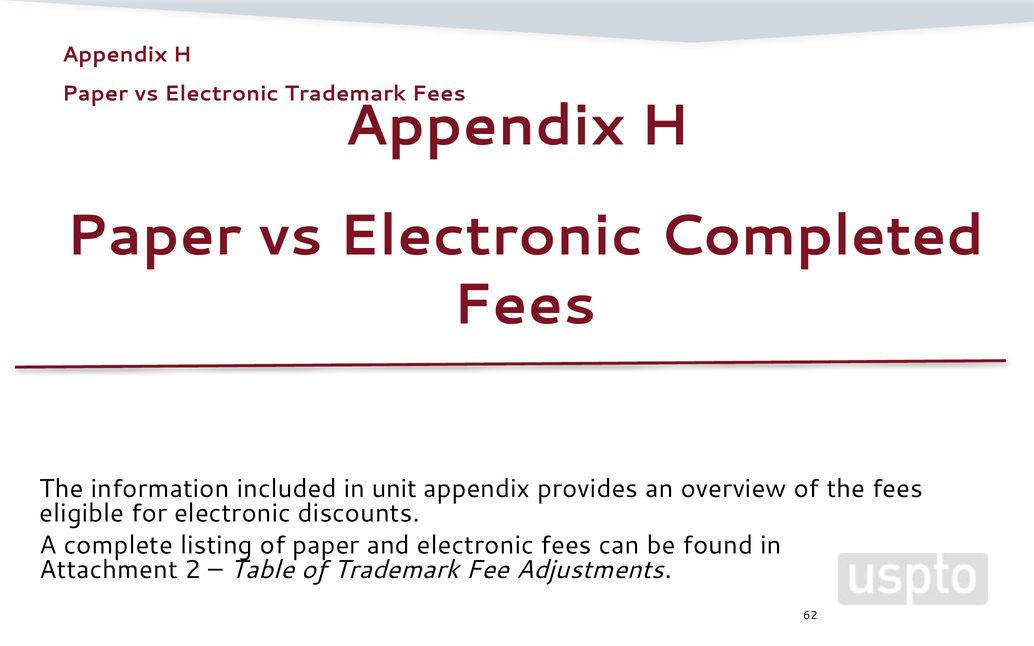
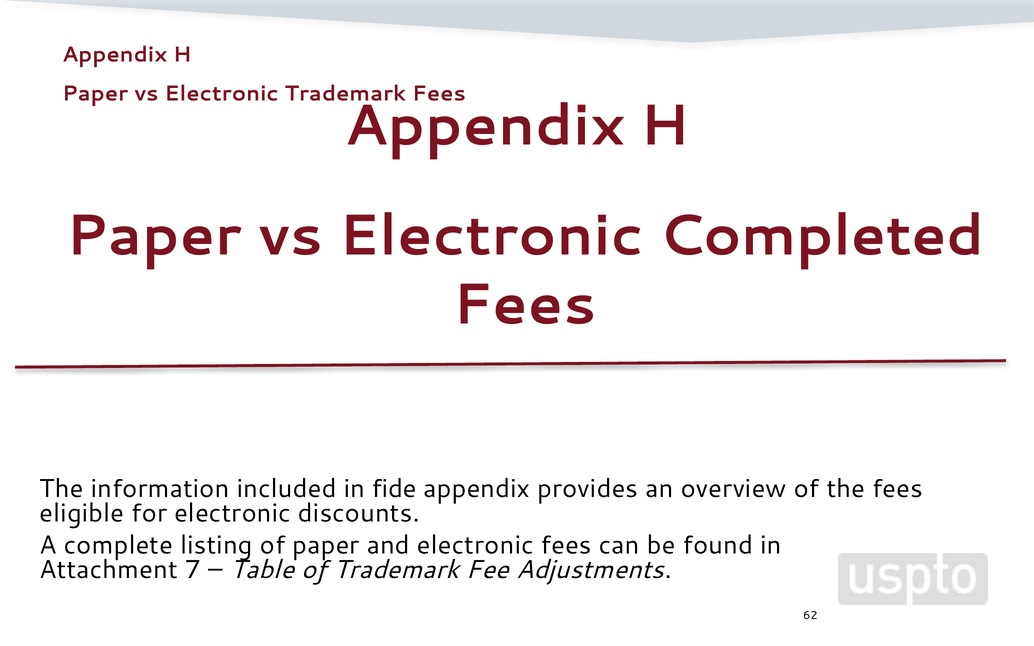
unit: unit -> fide (394, 489)
2: 2 -> 7 (193, 570)
